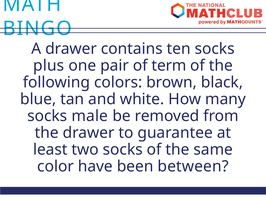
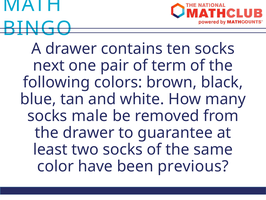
plus: plus -> next (49, 65)
between: between -> previous (193, 166)
